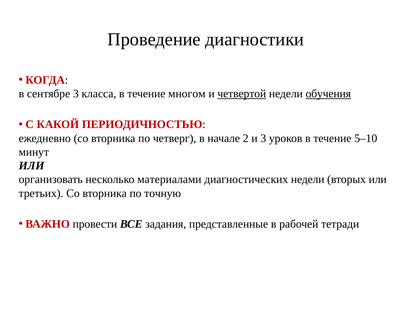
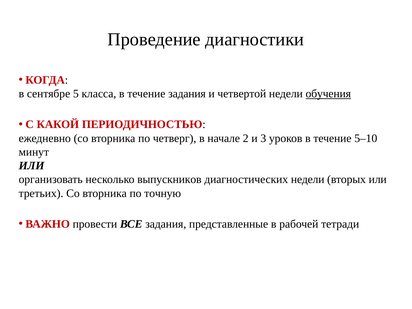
сентябре 3: 3 -> 5 (76, 94)
течение многом: многом -> задания (187, 94)
четвертой underline: present -> none (242, 94)
материалами: материалами -> выпускников (169, 179)
